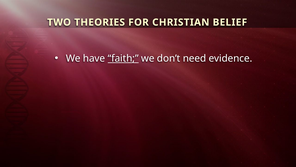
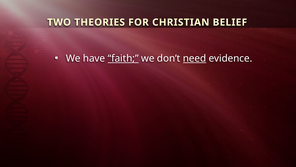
need underline: none -> present (195, 58)
